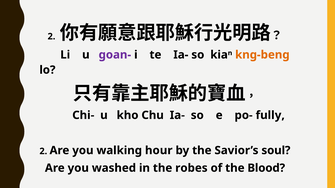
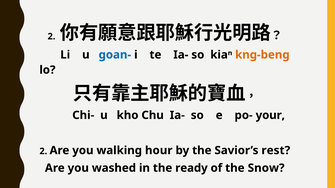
goan- colour: purple -> blue (115, 55)
fully: fully -> your (270, 115)
soul: soul -> rest (276, 151)
robes: robes -> ready (191, 168)
Blood: Blood -> Snow (266, 168)
